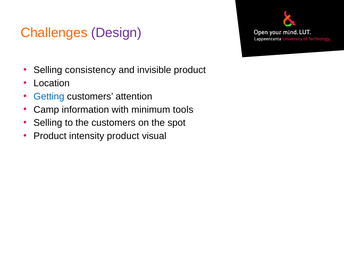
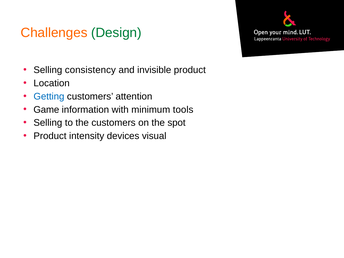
Design colour: purple -> green (116, 33)
Camp: Camp -> Game (46, 110)
intensity product: product -> devices (123, 136)
